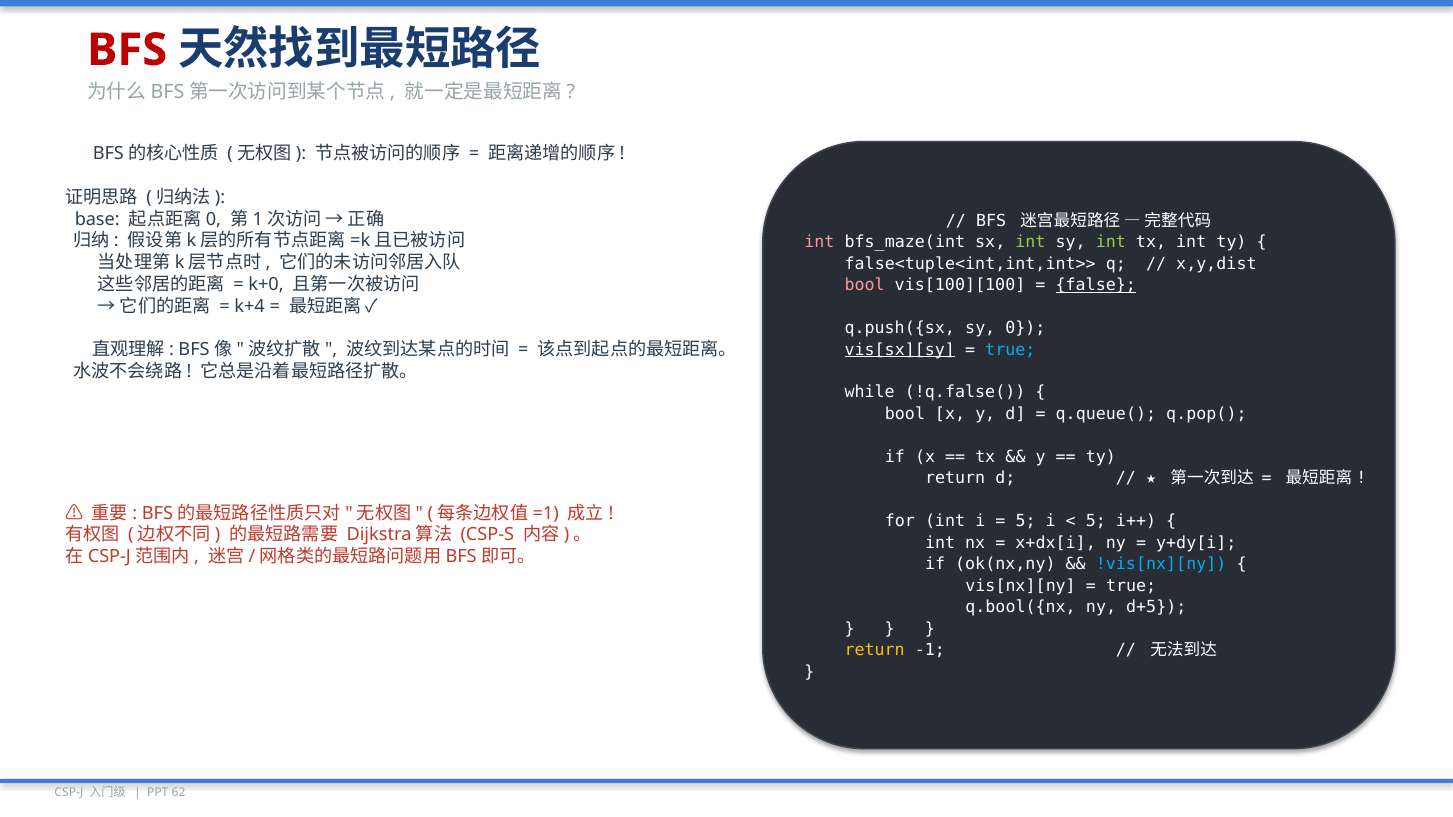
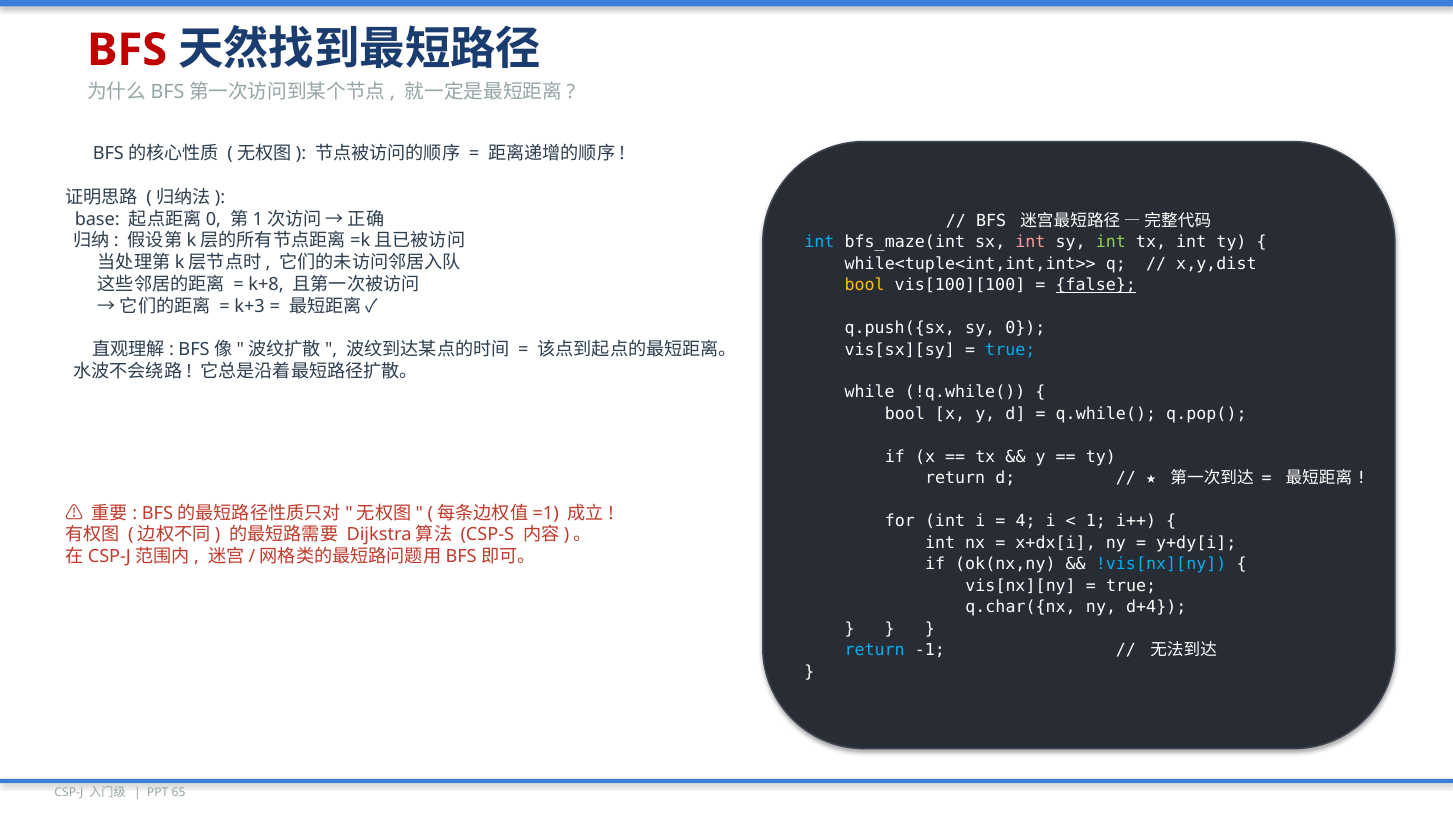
int colour: pink -> light blue (819, 242)
int colour: light green -> pink (1030, 242)
false<tuple<int,int,int>>: false<tuple<int,int,int>> -> while<tuple<int,int,int>> (970, 264)
k+0: k+0 -> k+8 (266, 285)
bool colour: pink -> yellow (865, 285)
k+4: k+4 -> k+3 (250, 306)
vis[sx][sy underline: present -> none (900, 350)
!q.false(: !q.false( -> !q.while( (965, 393)
q.queue(: q.queue( -> q.while( (1106, 414)
5: 5 -> 4 (1026, 522)
5: 5 -> 1 (1096, 522)
q.bool({nx: q.bool({nx -> q.char({nx (1021, 608)
d+5: d+5 -> d+4 (1156, 608)
return colour: yellow -> light blue (875, 651)
62: 62 -> 65 (179, 793)
